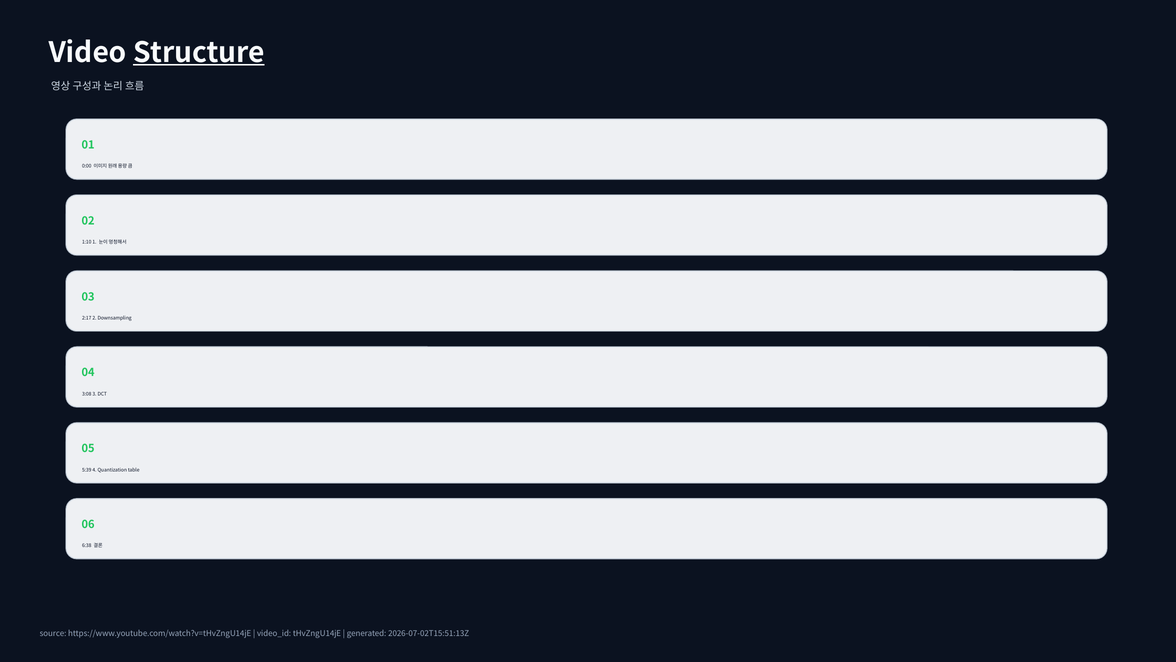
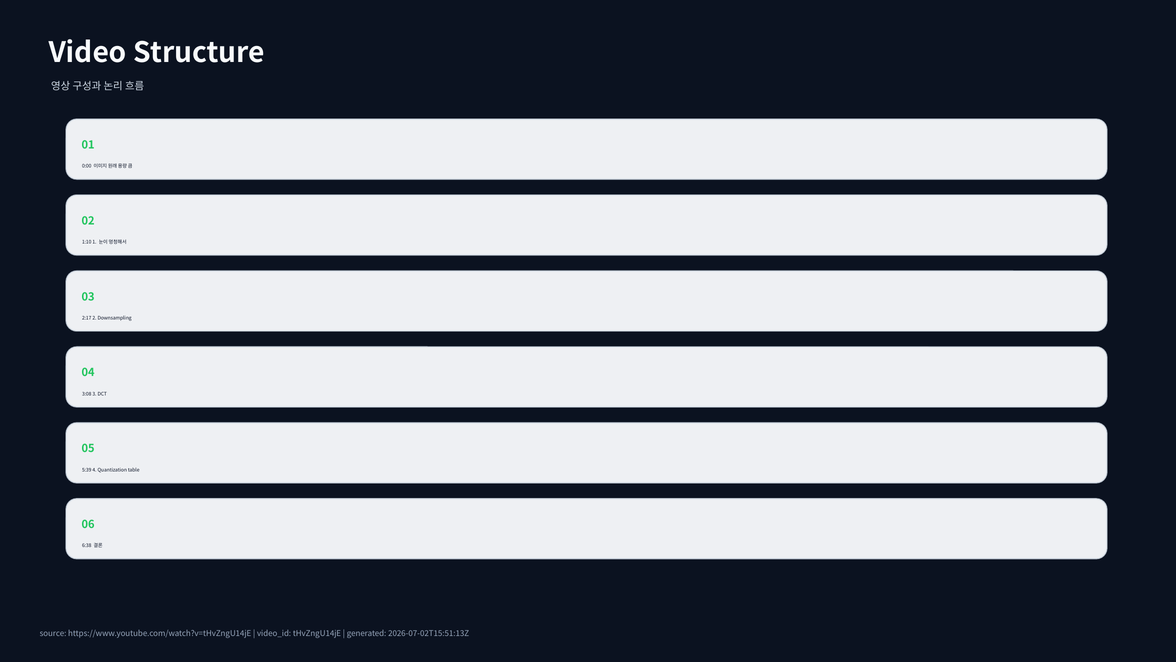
Structure underline: present -> none (199, 53)
